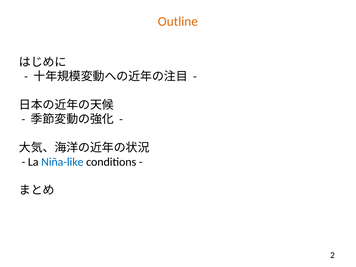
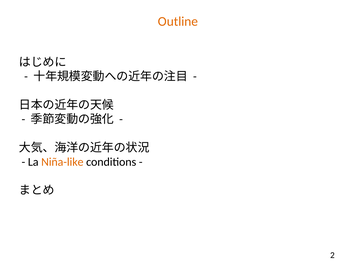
Niña-like colour: blue -> orange (62, 162)
